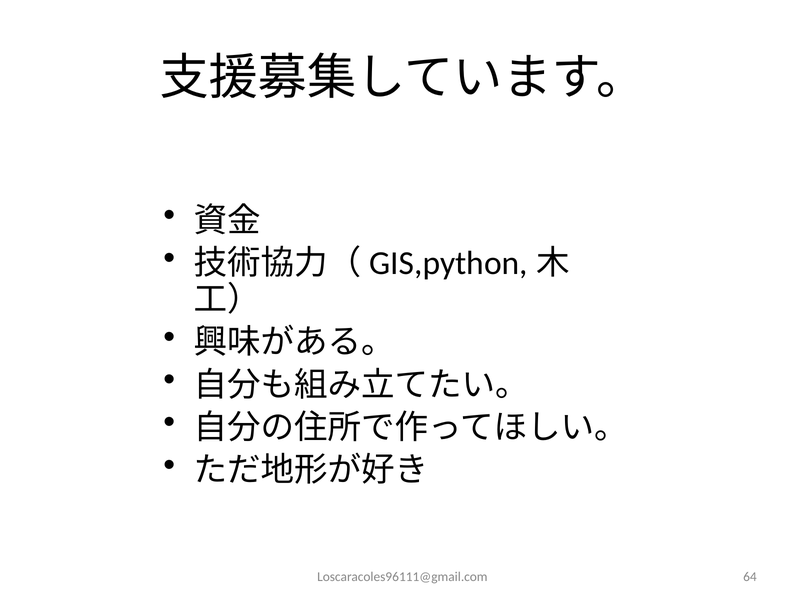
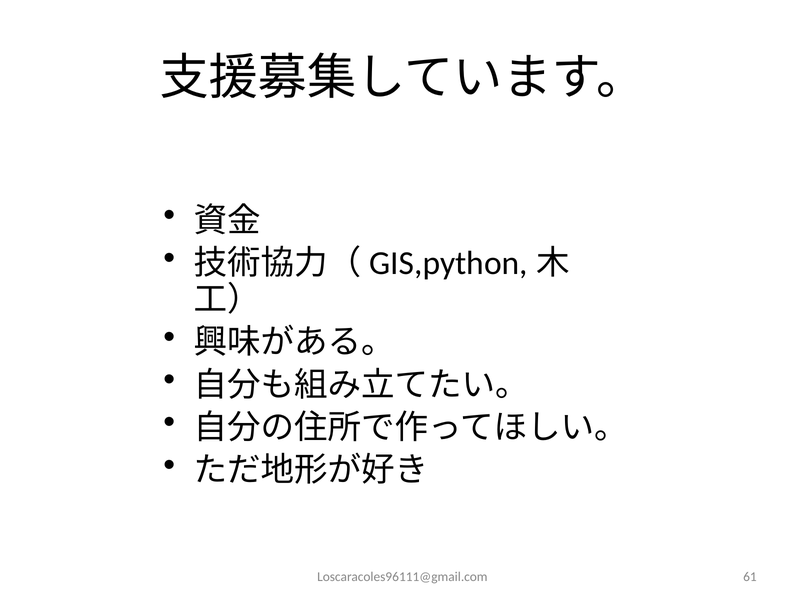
64: 64 -> 61 (750, 576)
